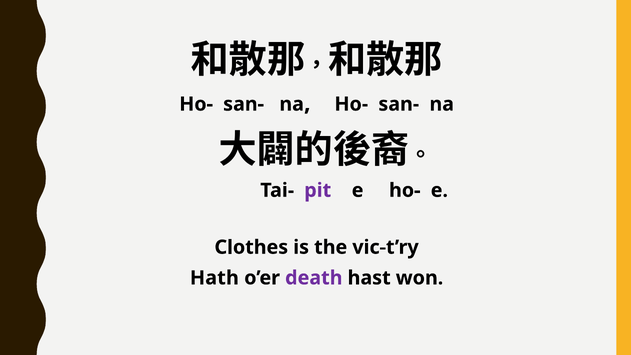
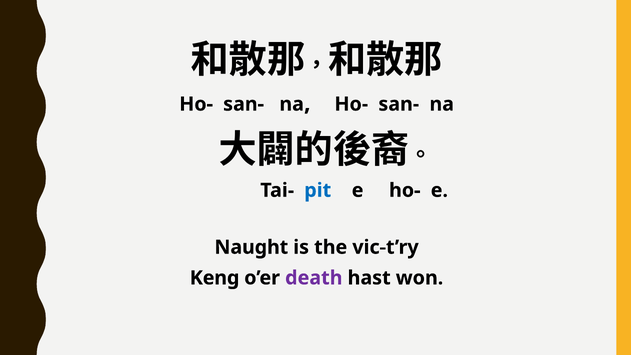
pit colour: purple -> blue (318, 190)
Clothes: Clothes -> Naught (251, 247)
Hath: Hath -> Keng (215, 278)
